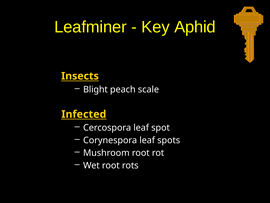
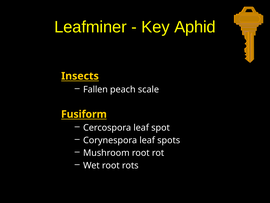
Blight: Blight -> Fallen (95, 89)
Infected: Infected -> Fusiform (84, 114)
